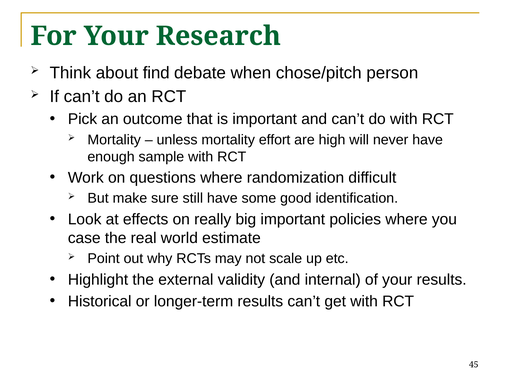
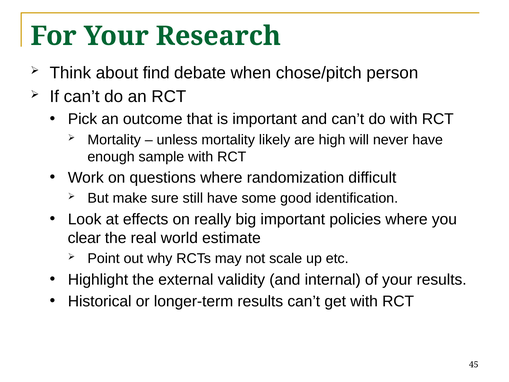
effort: effort -> likely (275, 140)
case: case -> clear (84, 238)
